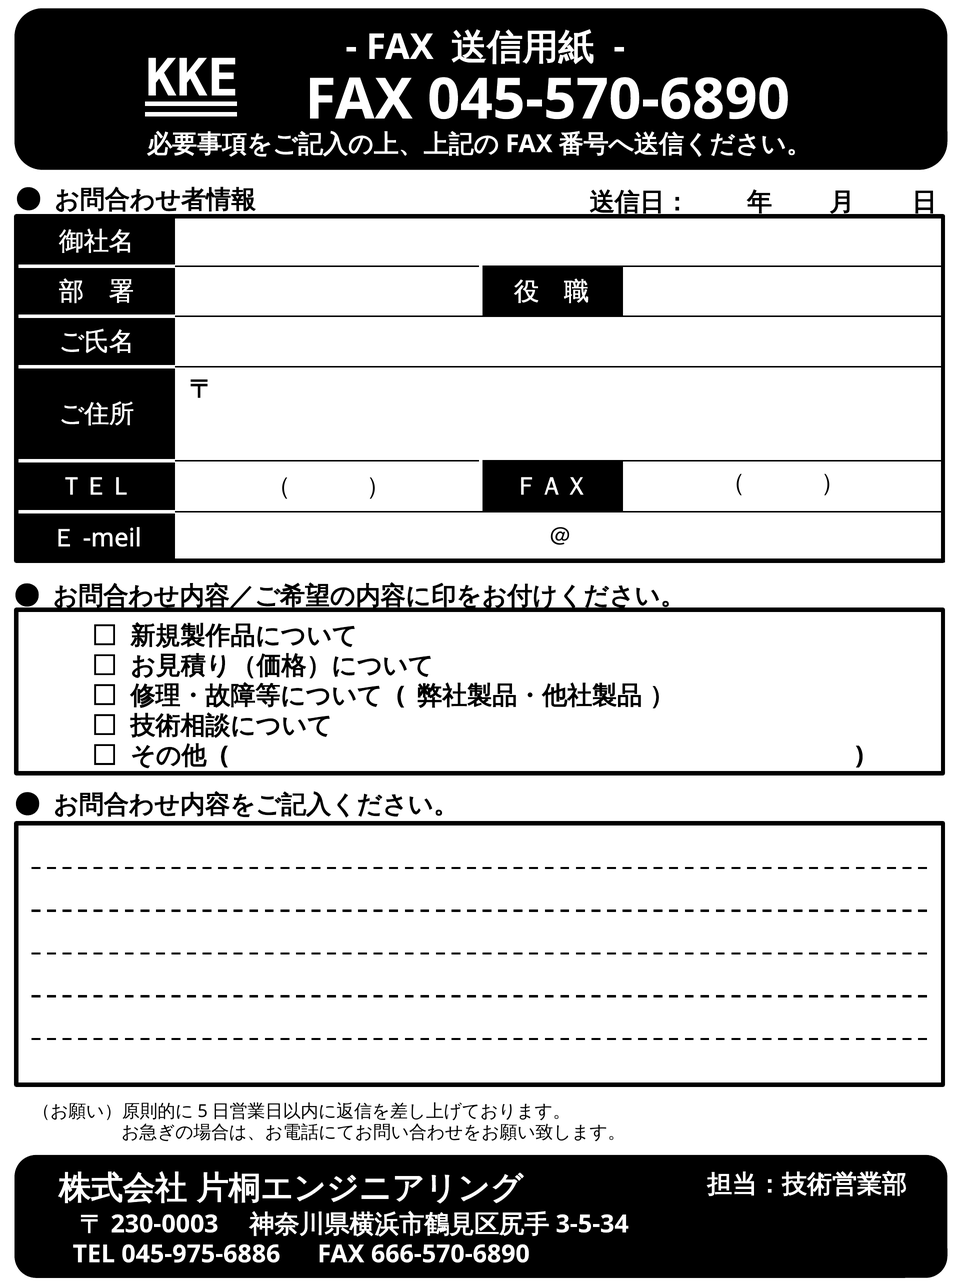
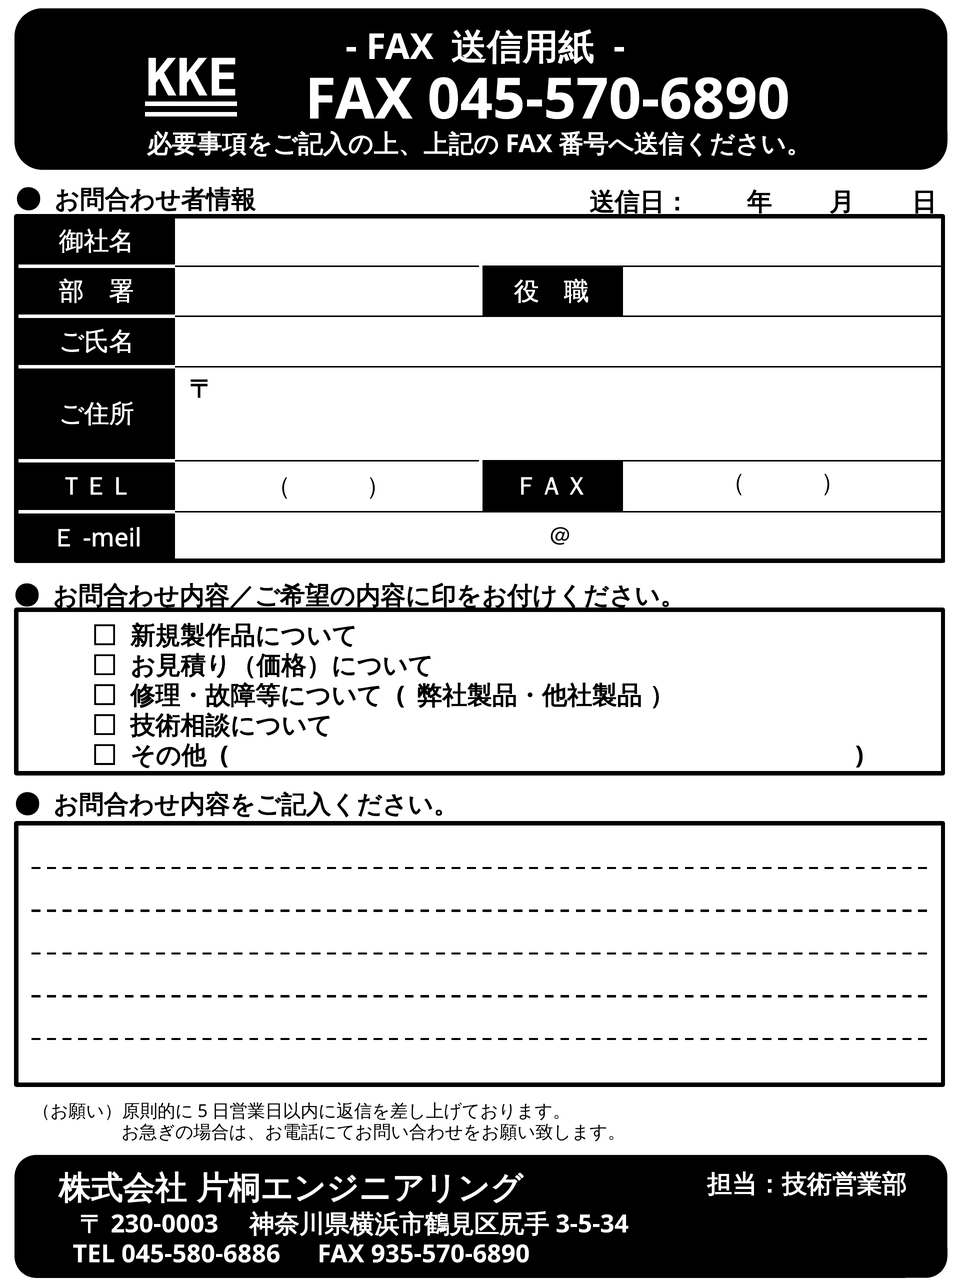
045-975-6886: 045-975-6886 -> 045-580-6886 (201, 1254)
666-570-6890: 666-570-6890 -> 935-570-6890 (450, 1254)
